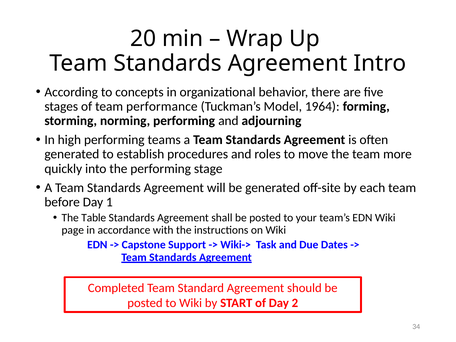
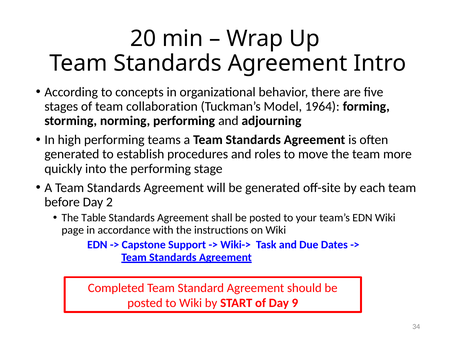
performance: performance -> collaboration (162, 106)
1: 1 -> 2 (109, 202)
2: 2 -> 9 (295, 303)
